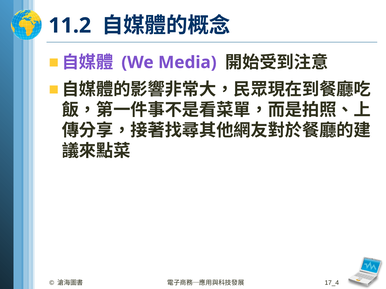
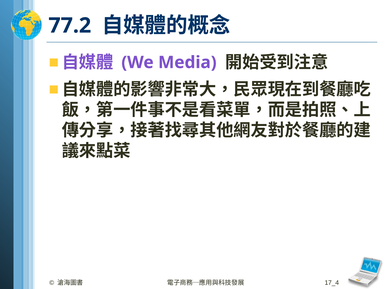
11.2: 11.2 -> 77.2 (70, 26)
